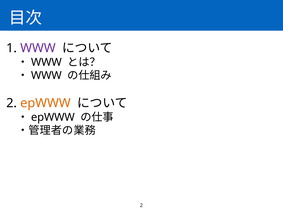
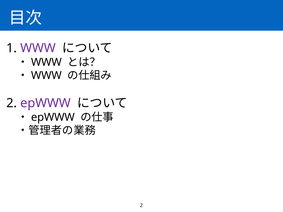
epWWW colour: orange -> purple (46, 103)
